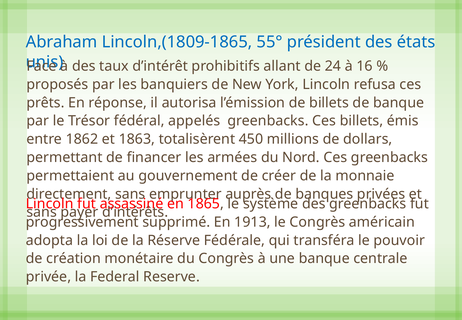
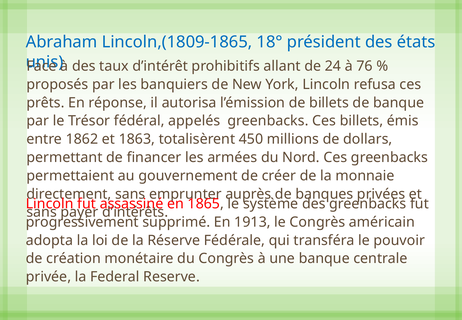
55°: 55° -> 18° (270, 42)
16: 16 -> 76 (365, 66)
